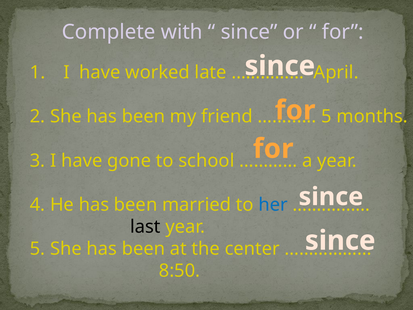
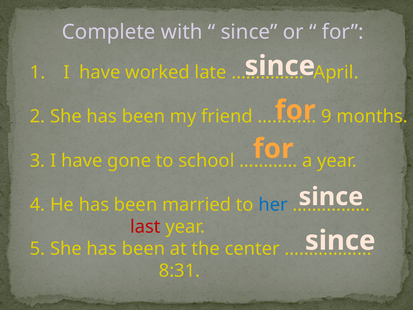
5: 5 -> 9 (326, 116)
last colour: black -> red (145, 227)
8:50: 8:50 -> 8:31 (180, 271)
